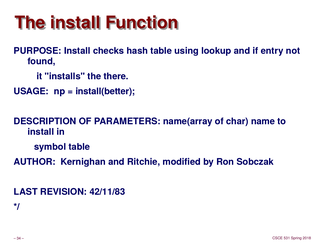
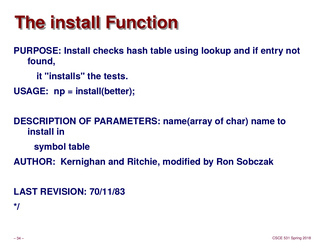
there: there -> tests (116, 76)
42/11/83: 42/11/83 -> 70/11/83 (107, 192)
